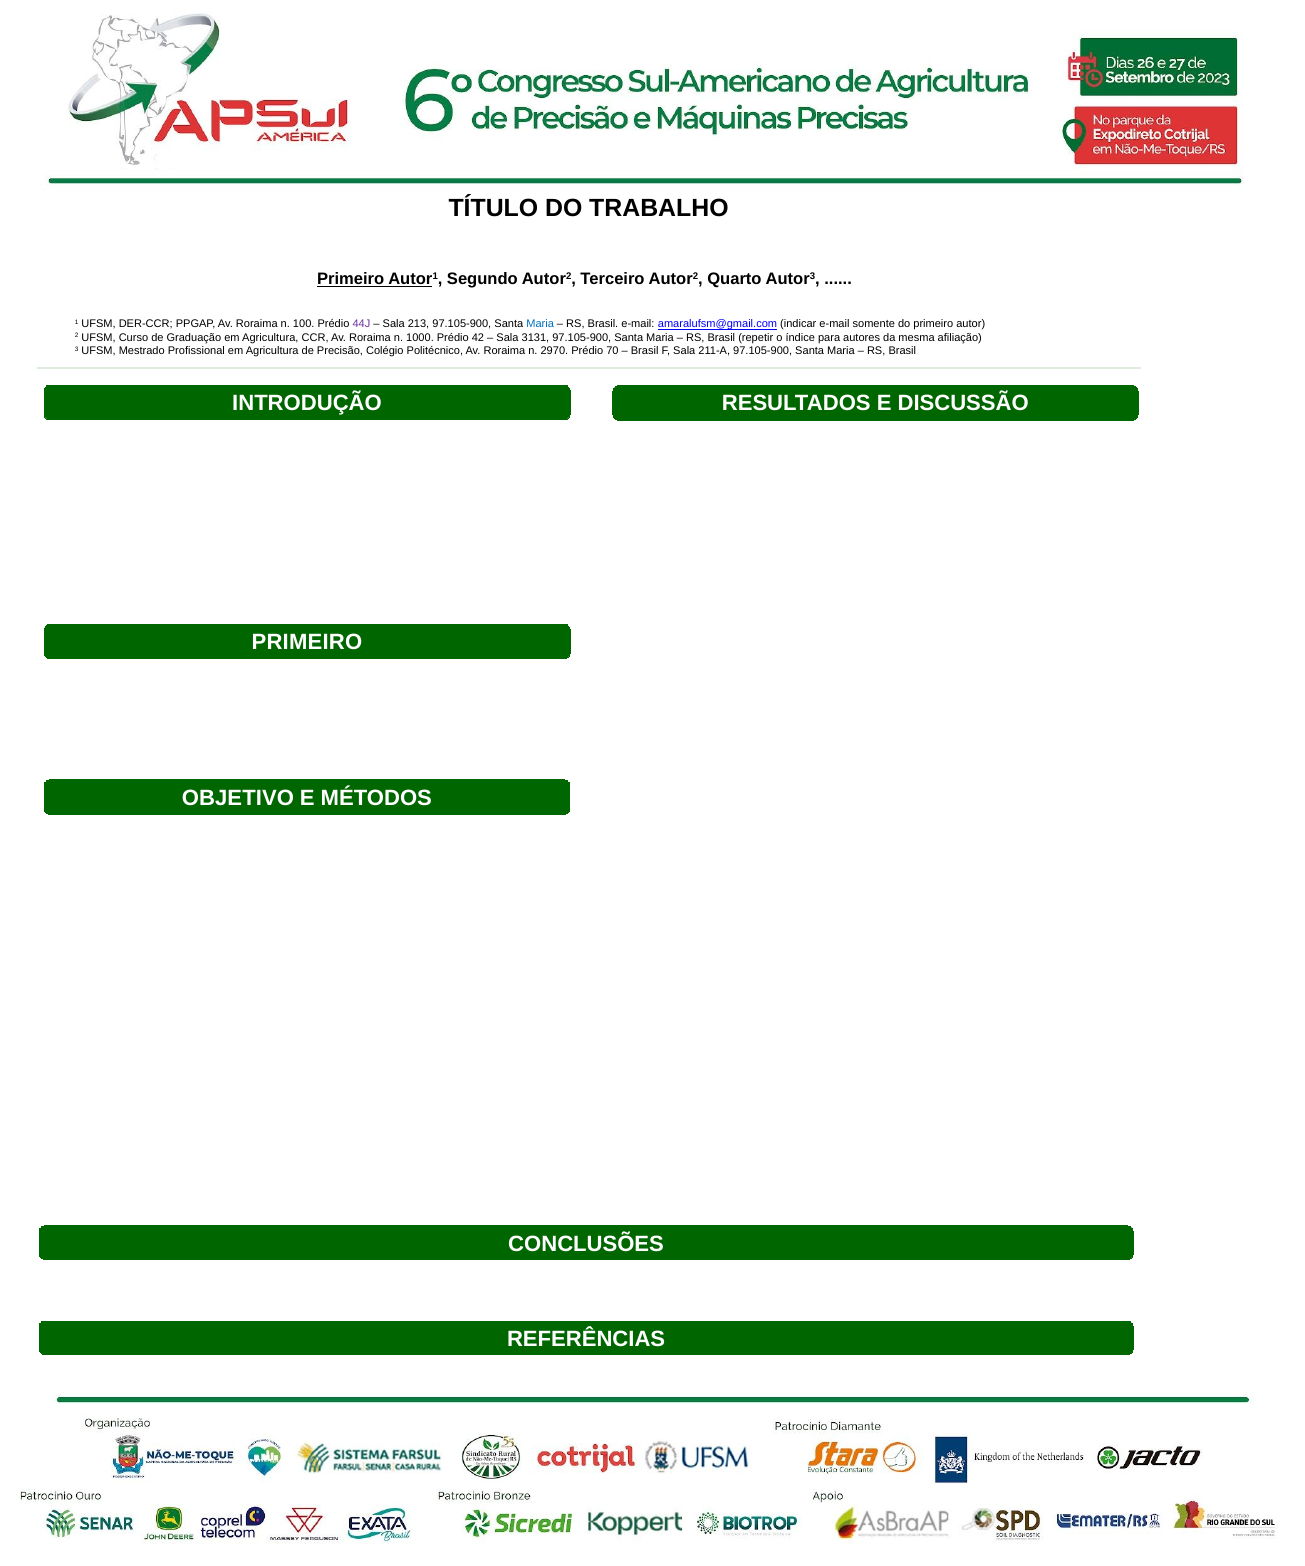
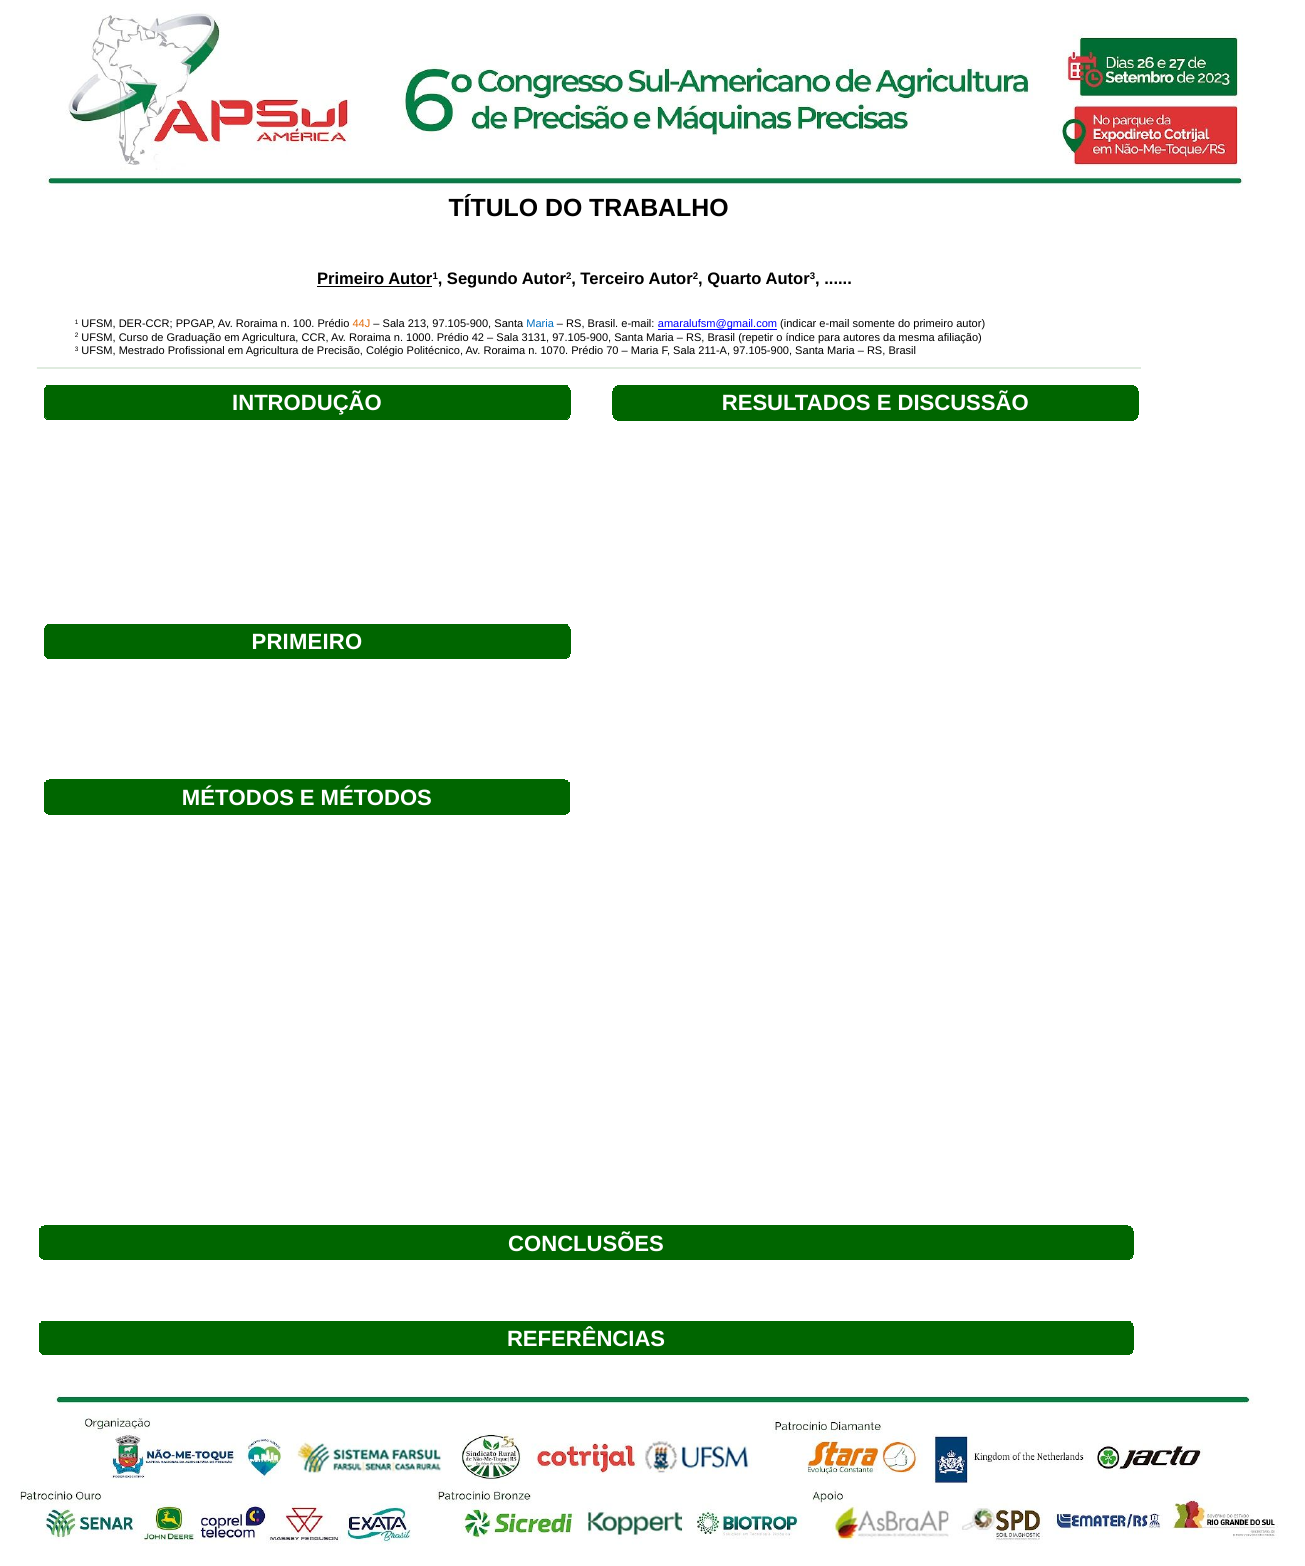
44J colour: purple -> orange (361, 324)
2970: 2970 -> 1070 (554, 351)
Brasil: Brasil -> Maria (645, 351)
OBJETIVO: OBJETIVO -> MÉTODOS (238, 798)
